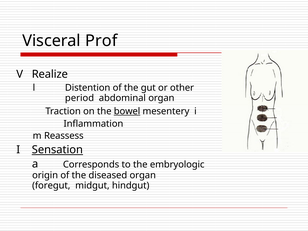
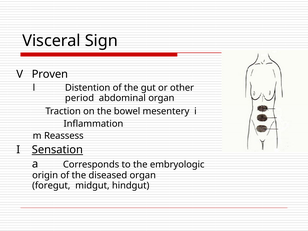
Prof: Prof -> Sign (101, 41)
Realize: Realize -> Proven (50, 74)
bowel underline: present -> none (127, 111)
